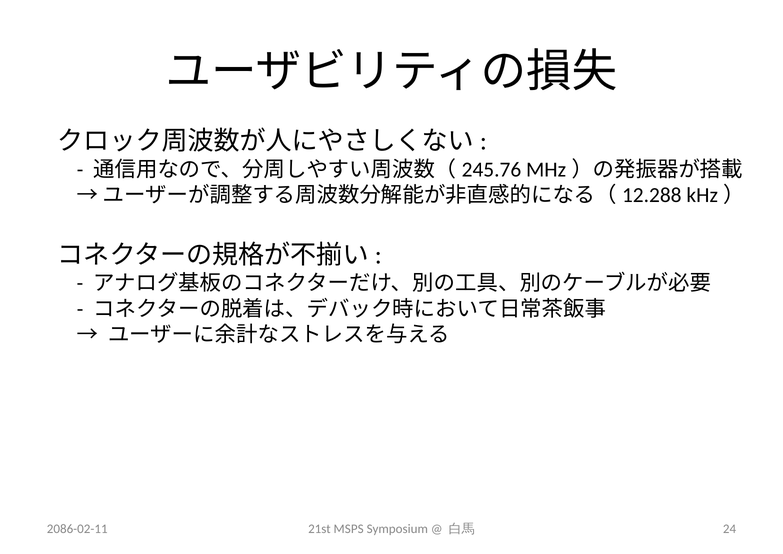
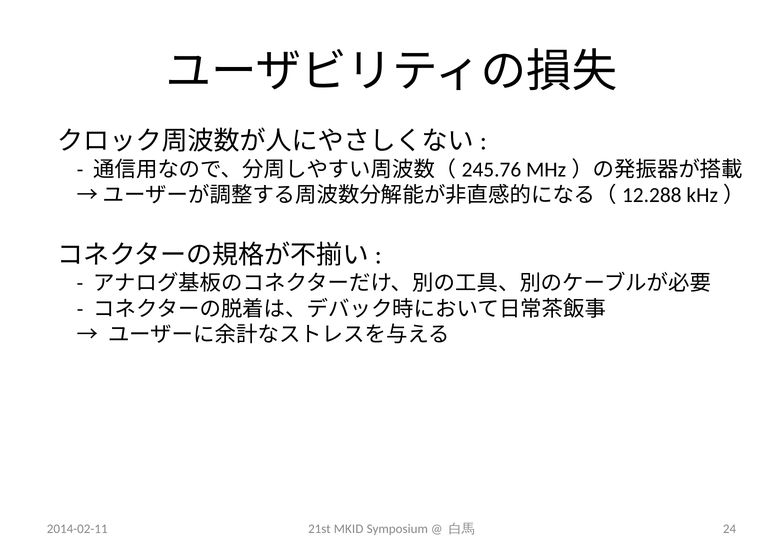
2086-02-11: 2086-02-11 -> 2014-02-11 (77, 529)
MSPS: MSPS -> MKID (349, 529)
